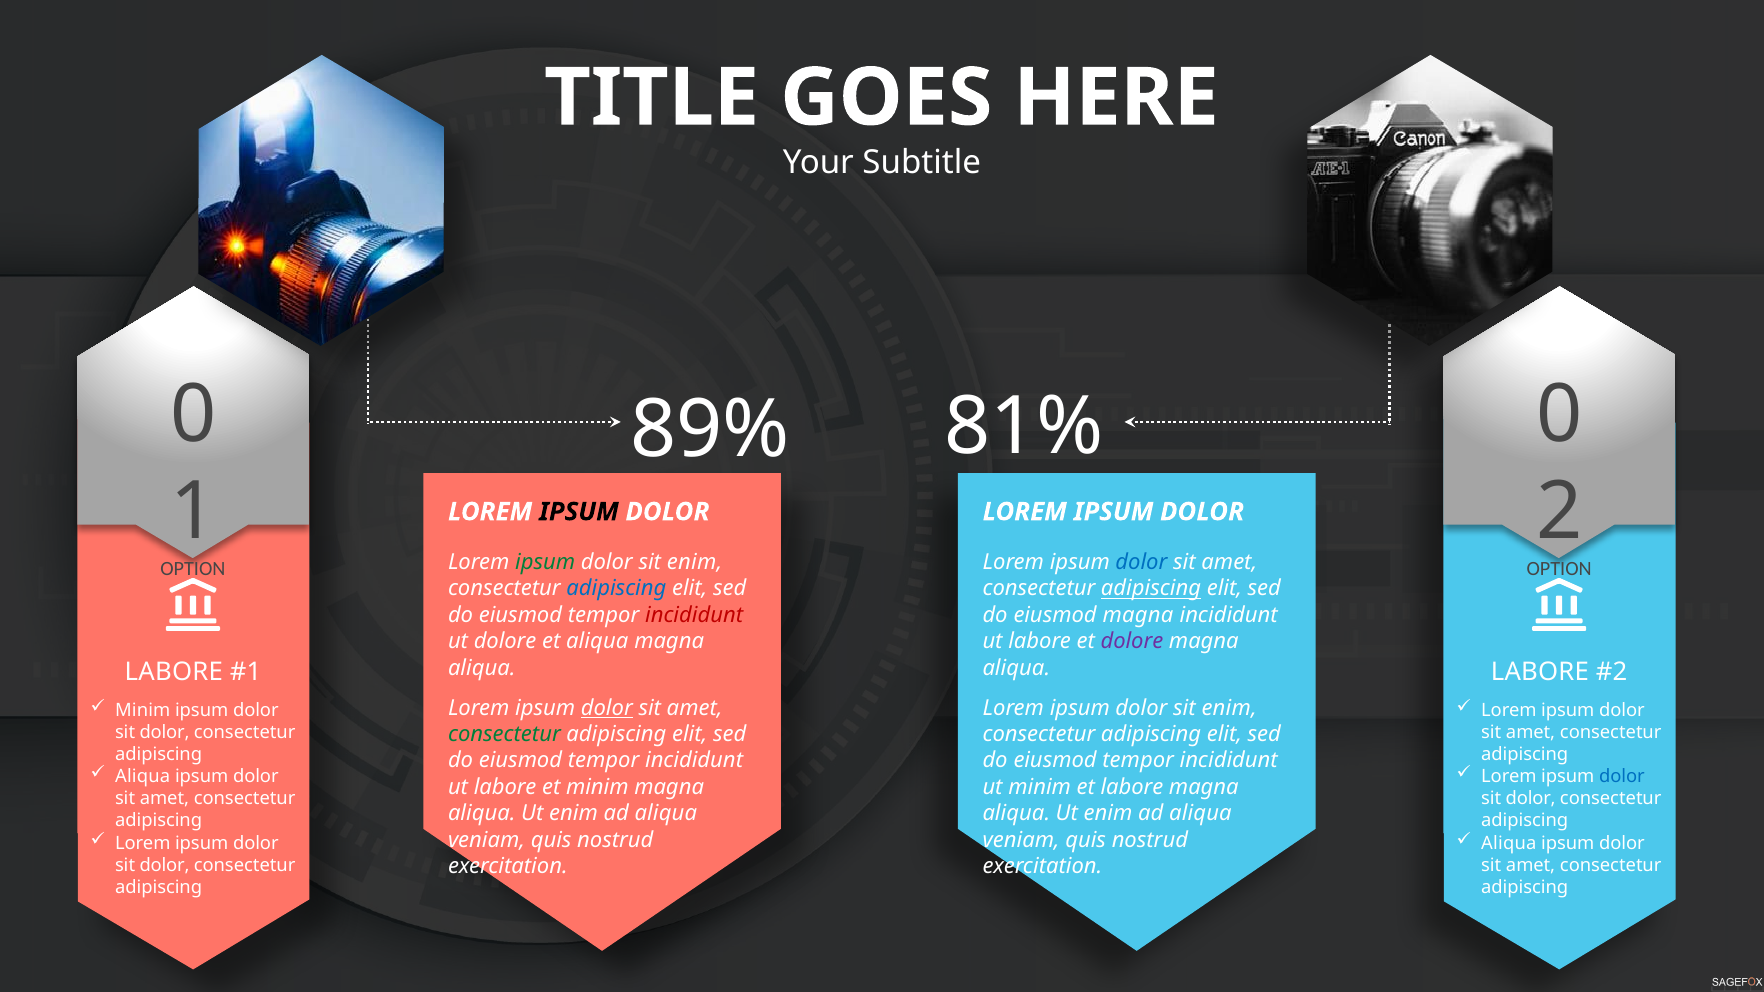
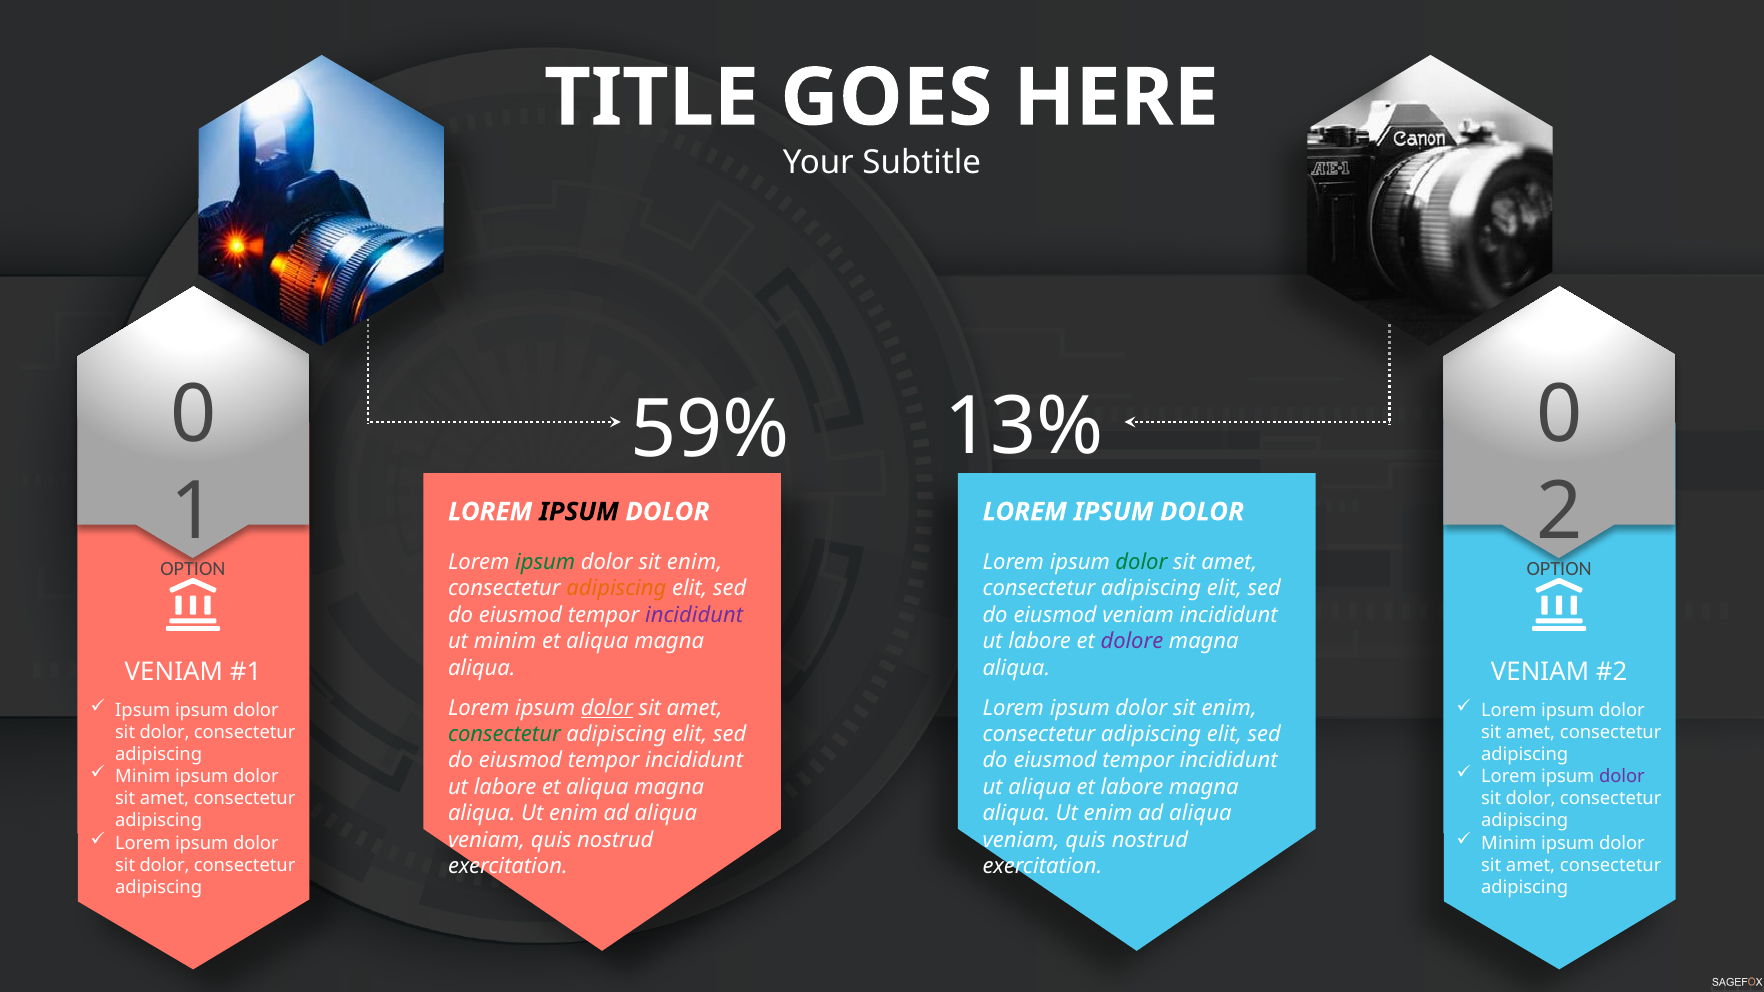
81%: 81% -> 13% (1024, 427)
89%: 89% -> 59% (710, 429)
dolor colour: blue -> green (1141, 562)
adipiscing colour: blue -> orange (616, 589)
adipiscing underline: present -> none (1151, 589)
incididunt colour: red -> purple (694, 615)
eiusmod magna: magna -> veniam (1138, 615)
ut dolore: dolore -> minim (505, 642)
LABORE: LABORE -> VENIAM (174, 672)
LABORE: LABORE -> VENIAM (1540, 672)
Minim: Minim -> Ipsum (143, 711)
Aliqua: Aliqua -> Minim (143, 777)
dolor colour: blue -> purple (1622, 777)
labore et minim: minim -> aliqua (597, 787)
ut minim: minim -> aliqua (1040, 787)
Aliqua: Aliqua -> Minim (1509, 843)
